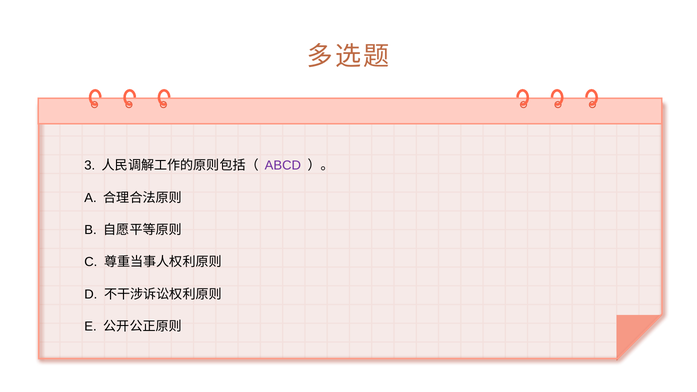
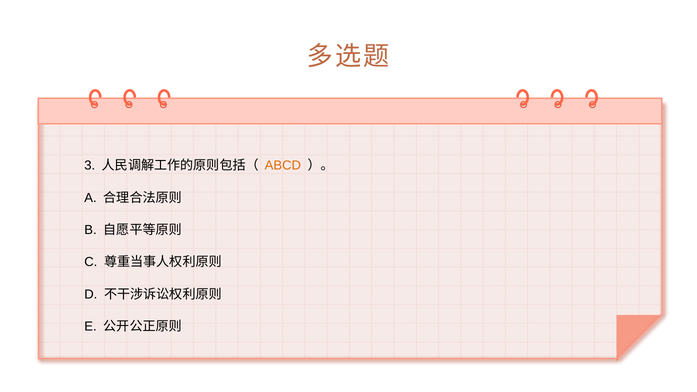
ABCD colour: purple -> orange (283, 166)
